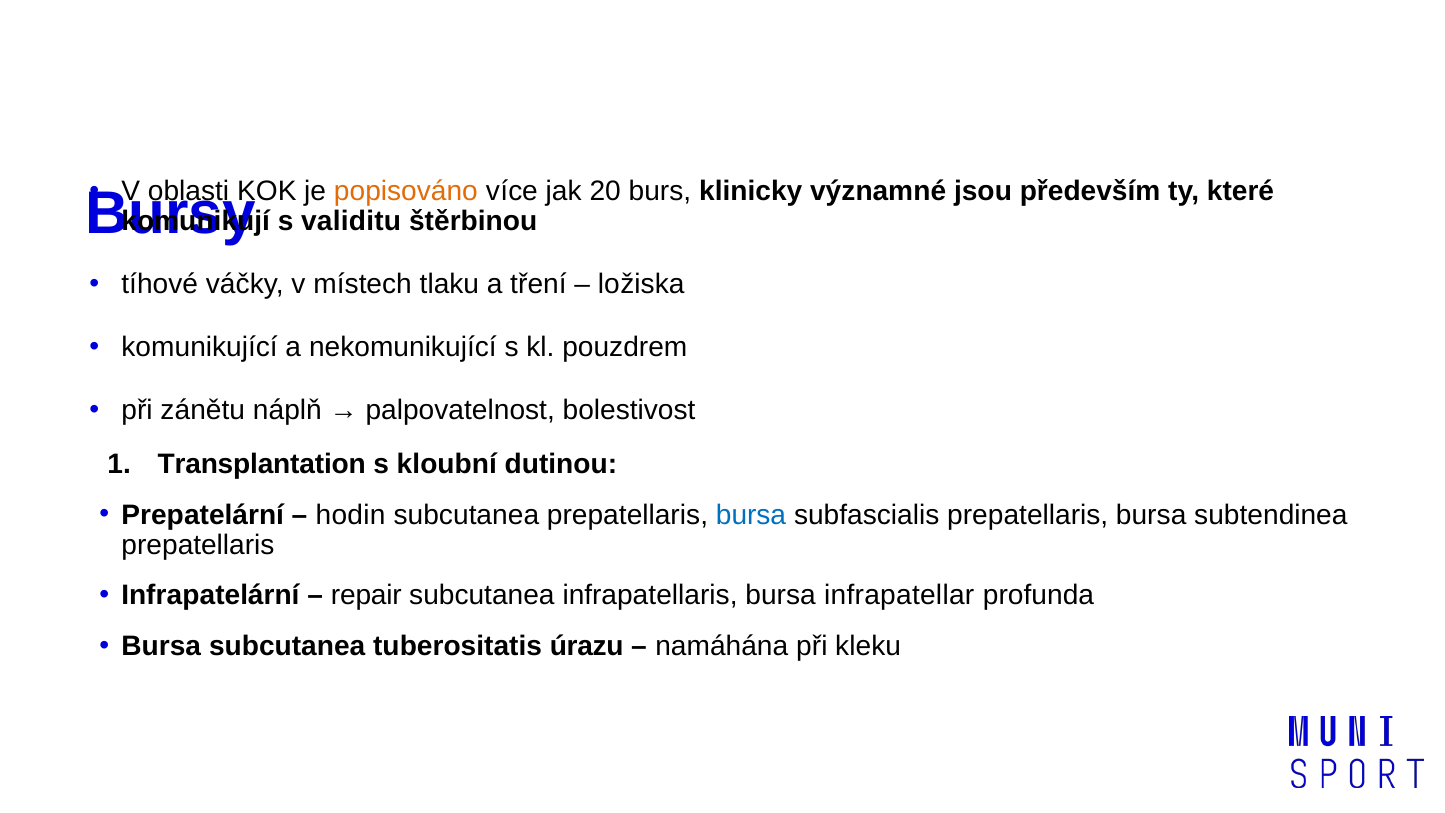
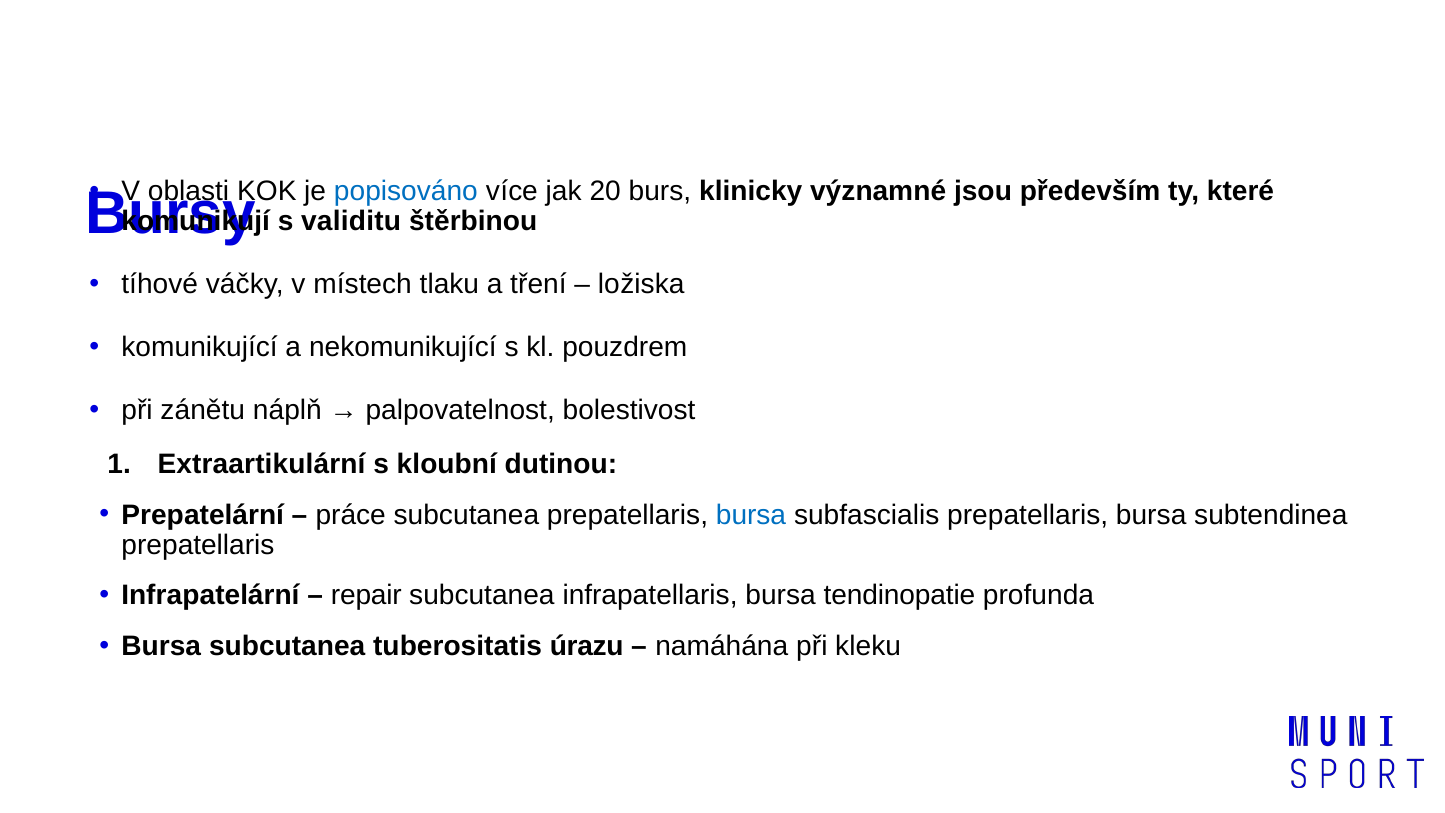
popisováno colour: orange -> blue (406, 191)
Transplantation: Transplantation -> Extraartikulární (262, 464)
hodin: hodin -> práce (351, 515)
infrapatellar: infrapatellar -> tendinopatie (899, 595)
